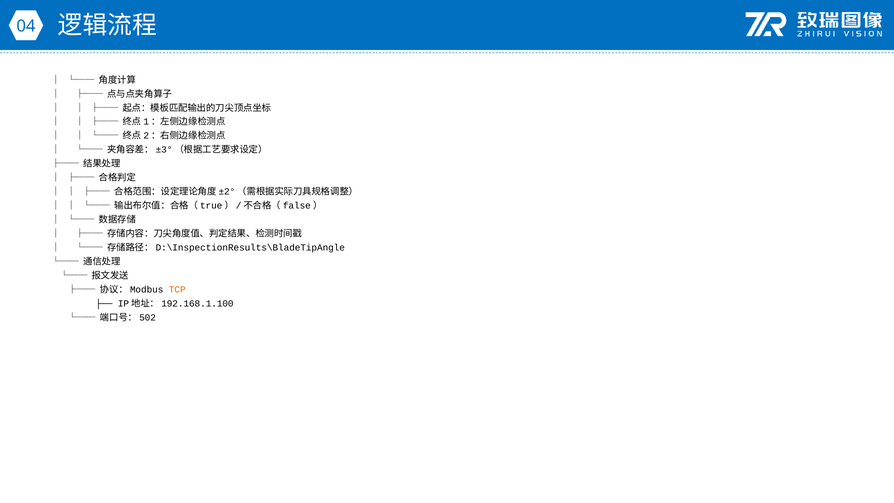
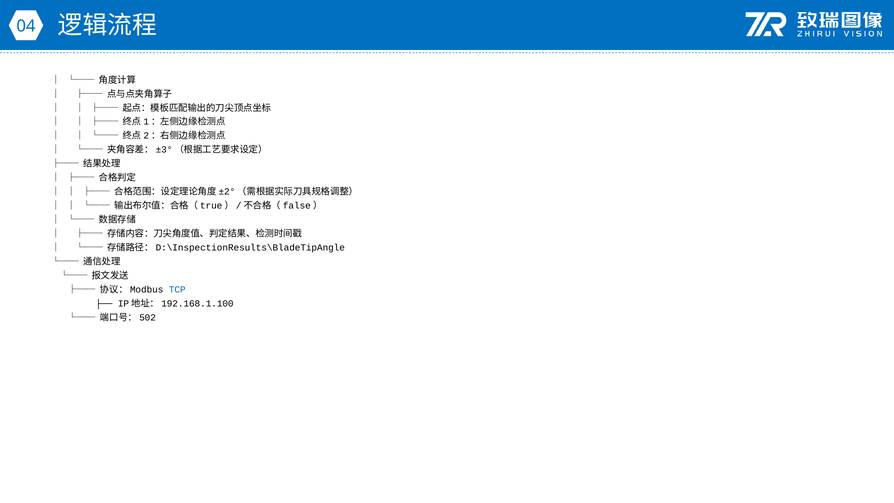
TCP colour: orange -> blue (177, 290)
